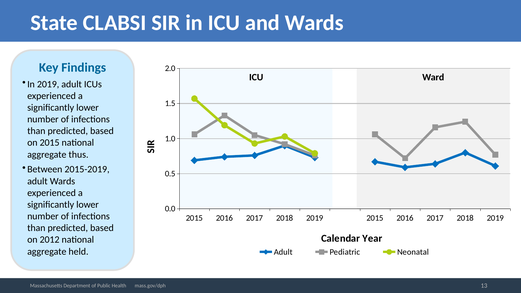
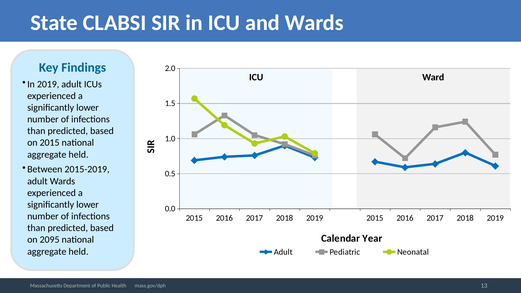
thus: thus -> held (79, 155)
2012: 2012 -> 2095 (50, 240)
